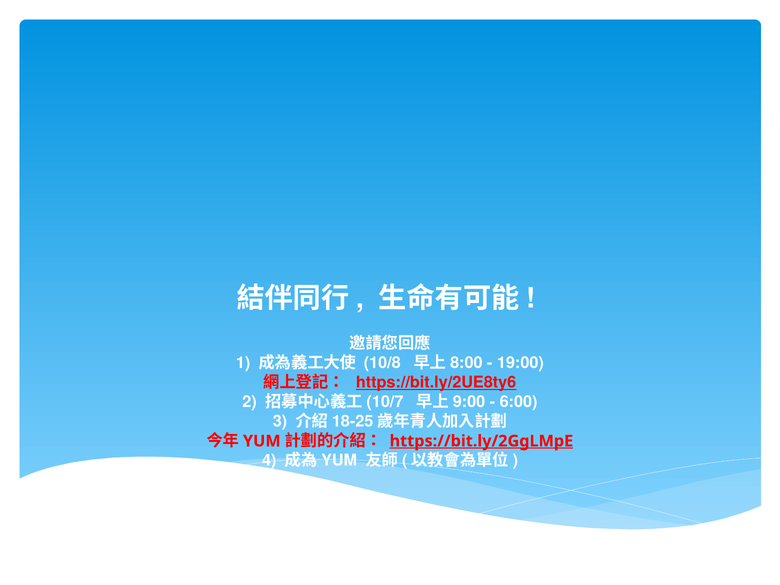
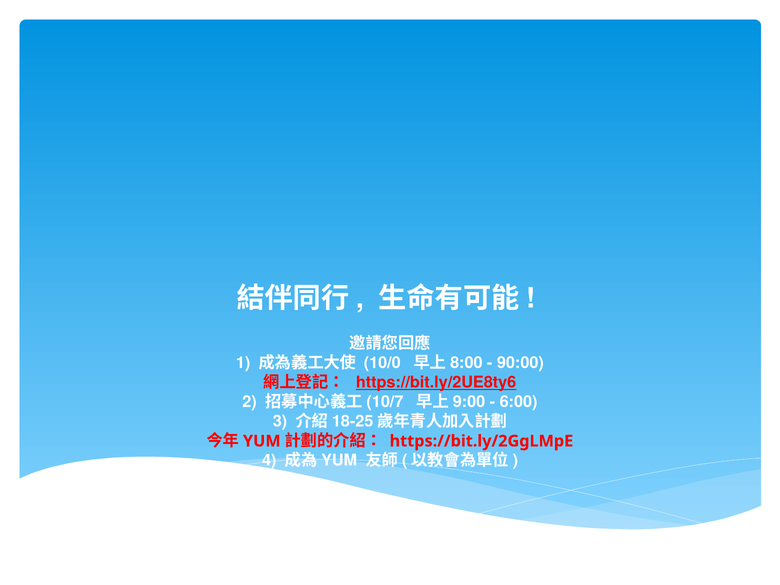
10/8: 10/8 -> 10/0 (382, 363)
19:00: 19:00 -> 90:00 (520, 363)
https://bit.ly/2GgLMpE underline: present -> none (481, 441)
